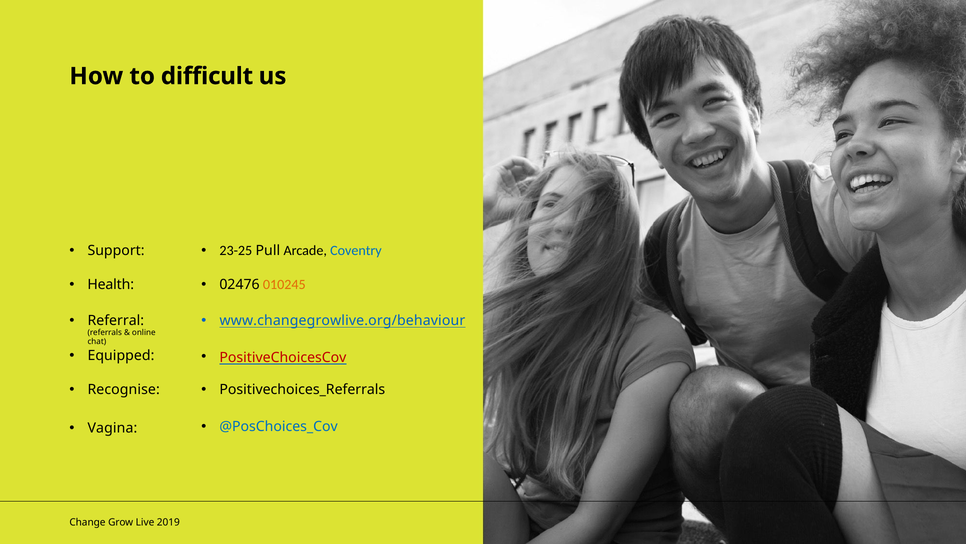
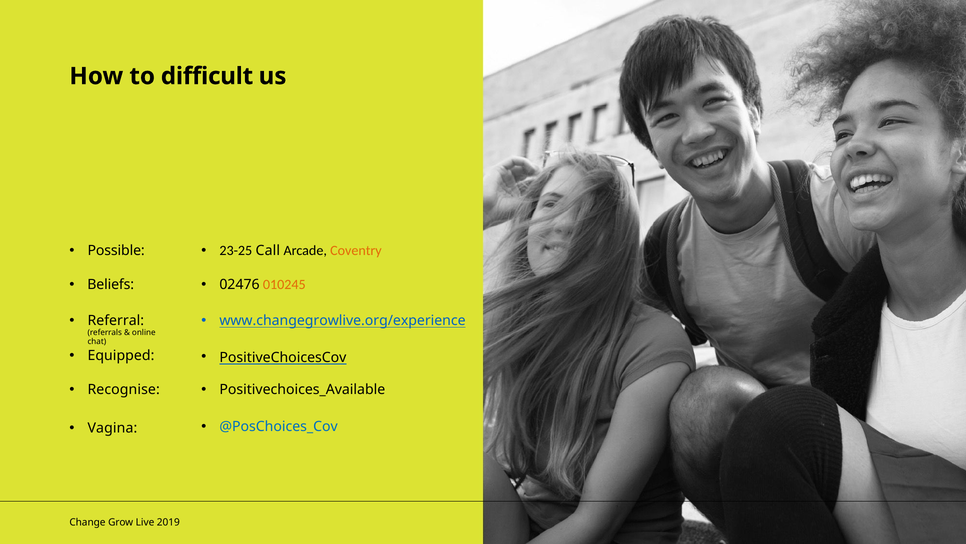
Support: Support -> Possible (116, 250)
Pull: Pull -> Call (268, 250)
Coventry colour: blue -> orange (356, 250)
Health: Health -> Beliefs (111, 284)
www.changegrowlive.org/behaviour: www.changegrowlive.org/behaviour -> www.changegrowlive.org/experience (342, 320)
PositiveChoicesCov colour: red -> black (283, 357)
Positivechoices_Referrals: Positivechoices_Referrals -> Positivechoices_Available (302, 389)
